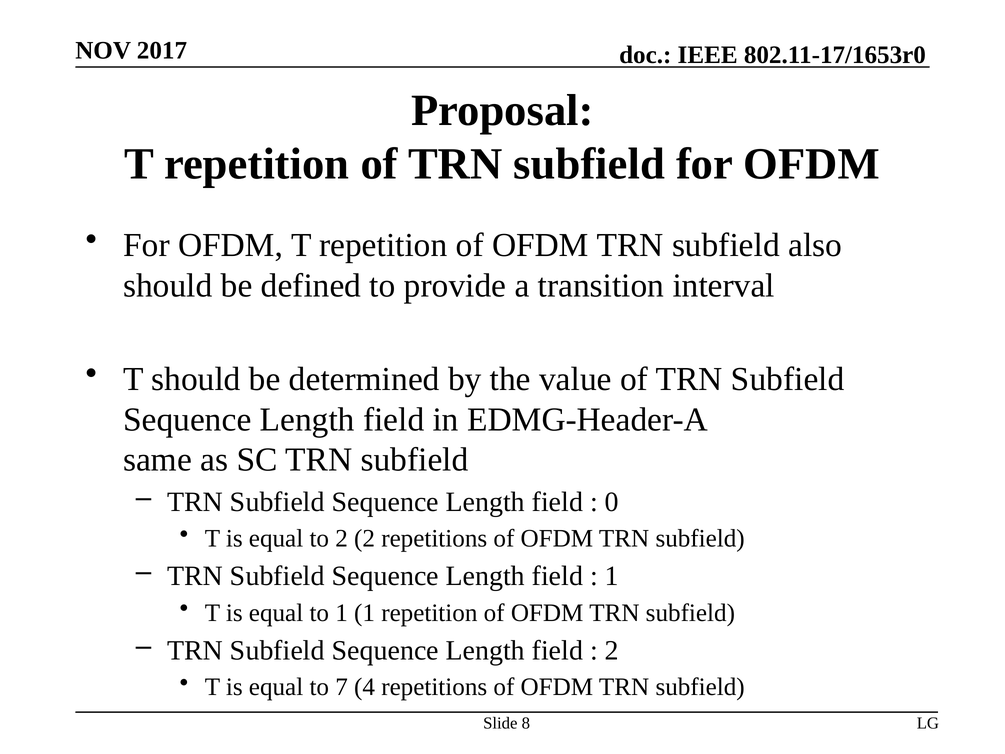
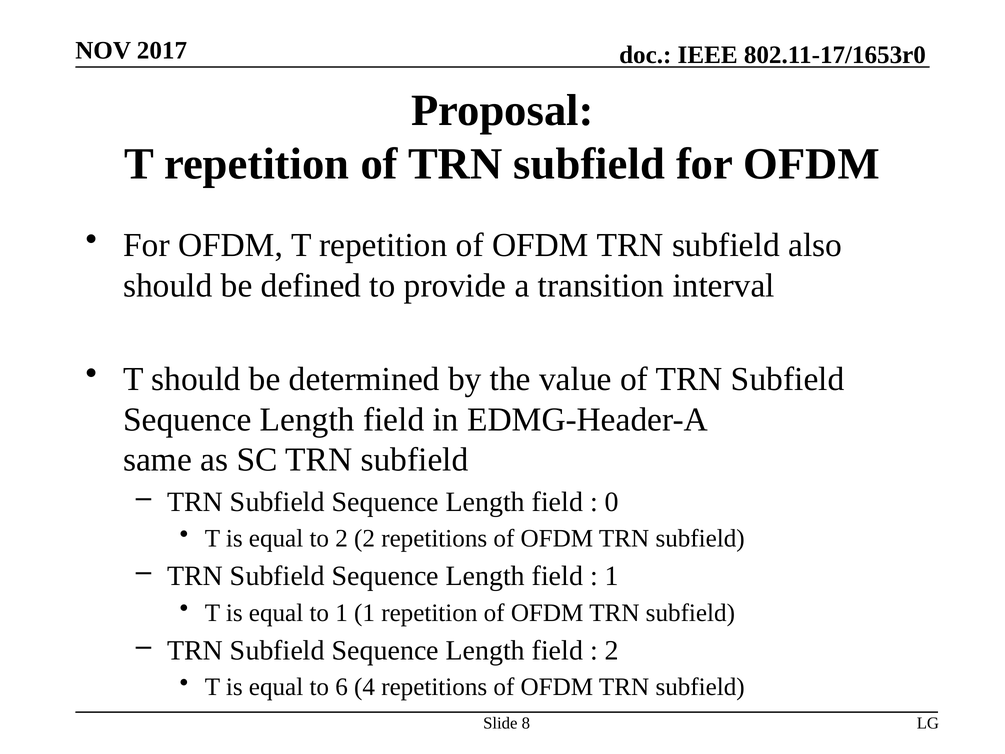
7: 7 -> 6 (342, 687)
